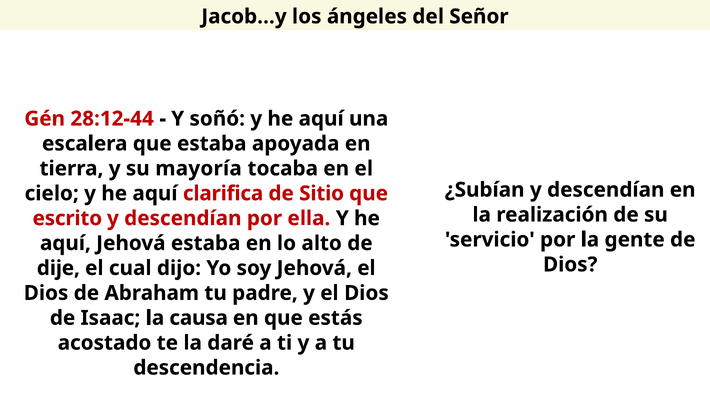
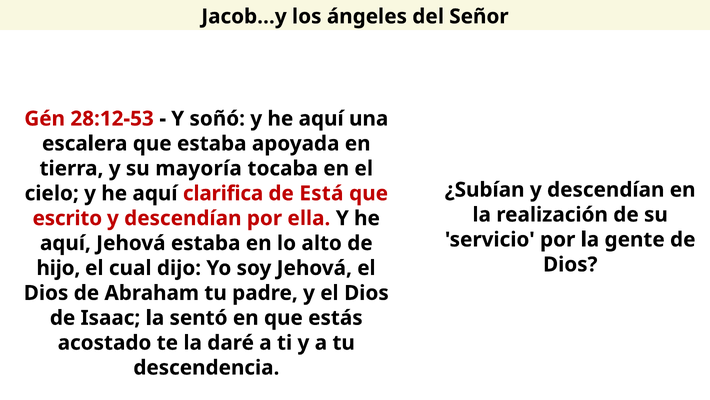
28:12-44: 28:12-44 -> 28:12-53 (112, 119)
Sitio: Sitio -> Está (321, 193)
dije: dije -> hijo (58, 268)
causa: causa -> sentó (199, 317)
